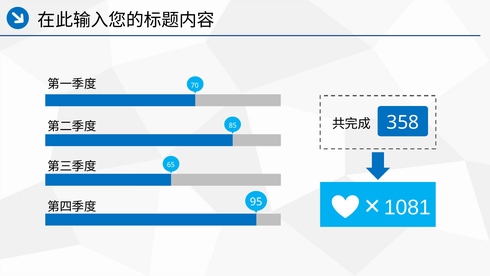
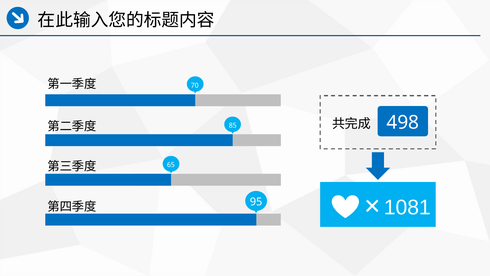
358: 358 -> 498 (403, 122)
